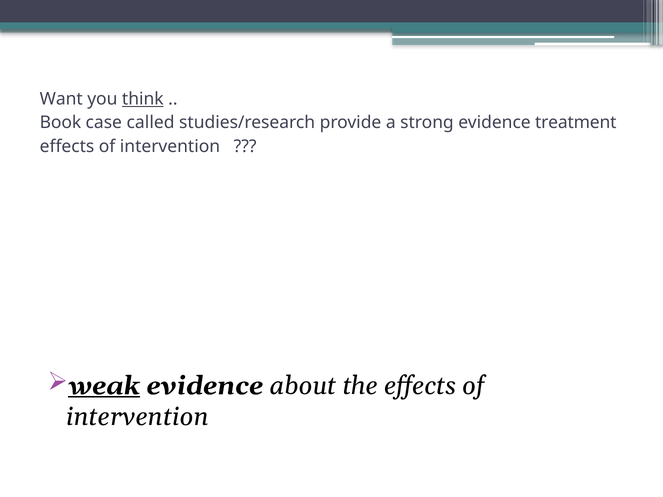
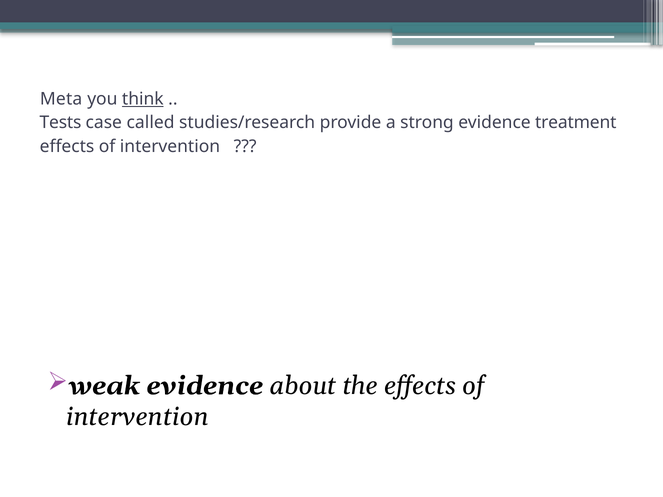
Want: Want -> Meta (61, 99)
Book: Book -> Tests (61, 123)
weak underline: present -> none (104, 386)
